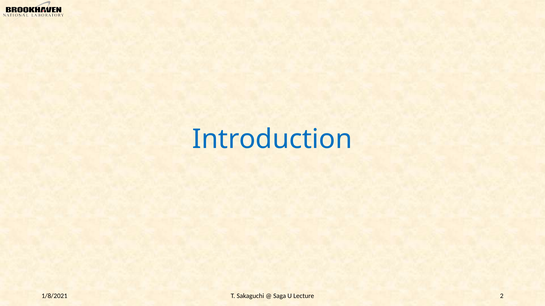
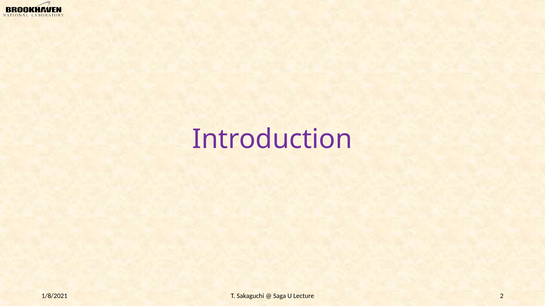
Introduction colour: blue -> purple (272, 140)
